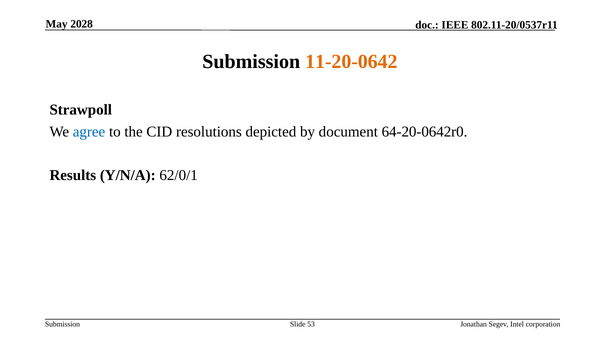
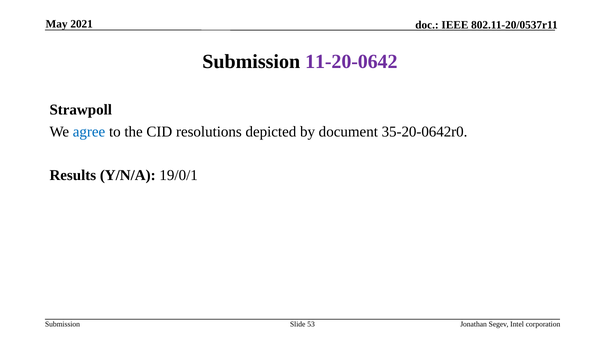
2028: 2028 -> 2021 (82, 24)
11-20-0642 colour: orange -> purple (351, 61)
64-20-0642r0: 64-20-0642r0 -> 35-20-0642r0 (425, 132)
62/0/1: 62/0/1 -> 19/0/1 (179, 175)
